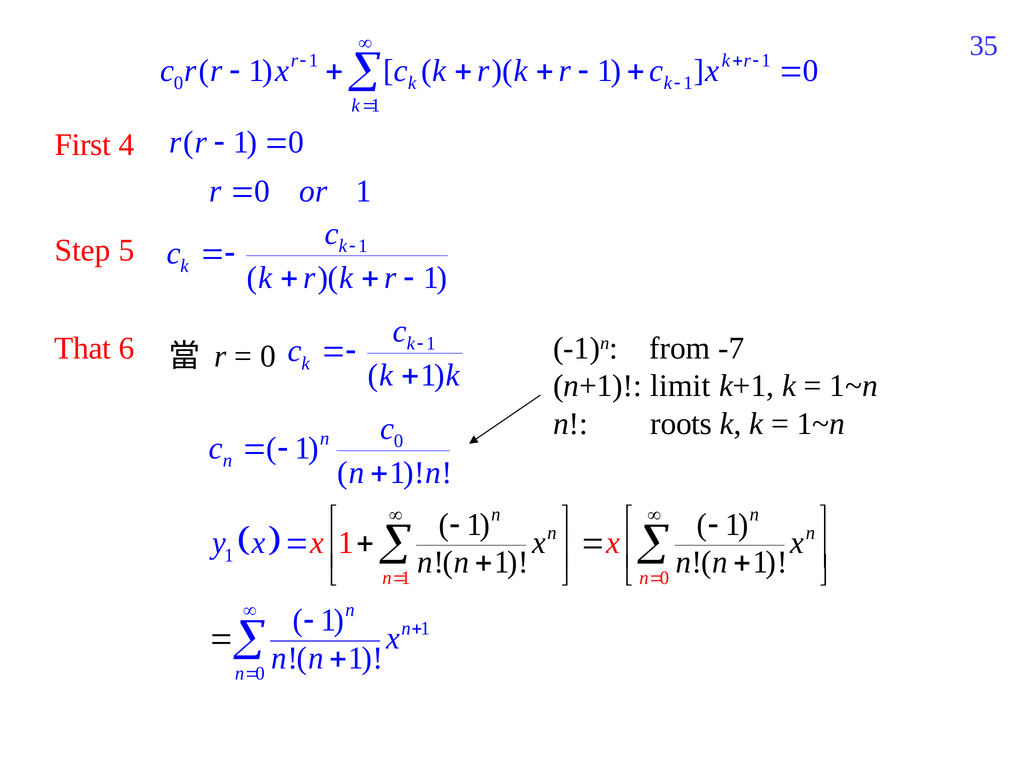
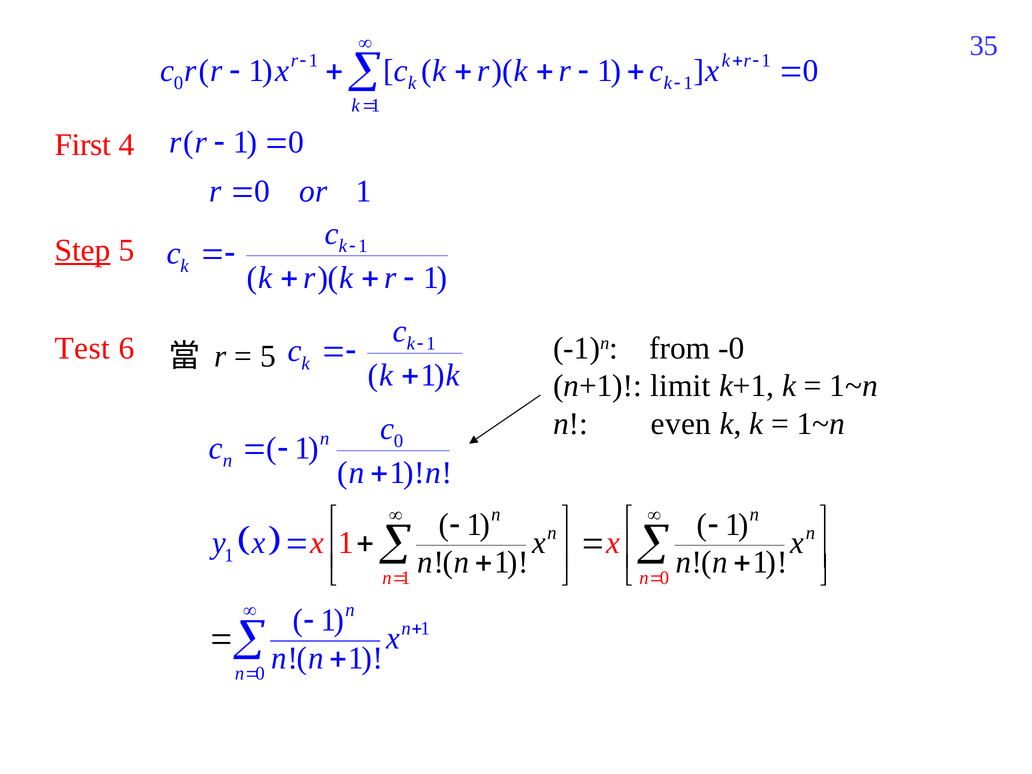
Step underline: none -> present (83, 251)
That: That -> Test (83, 348)
-7: -7 -> -0 (731, 348)
0: 0 -> 5 (268, 356)
roots: roots -> even (681, 424)
